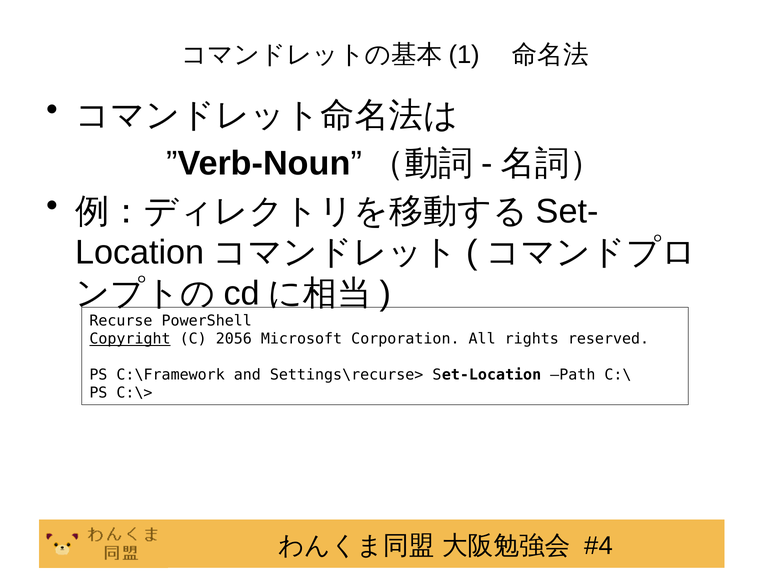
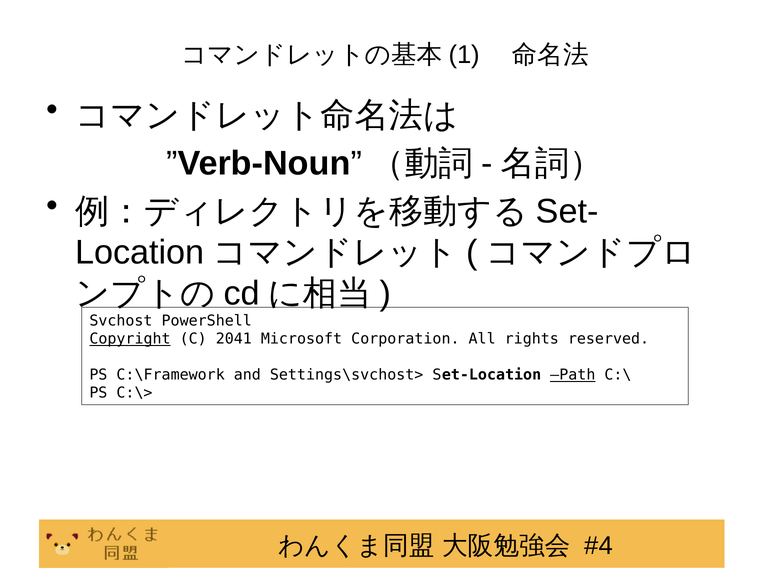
Recurse: Recurse -> Svchost (121, 321)
2056: 2056 -> 2041 (234, 339)
Settings\recurse>: Settings\recurse> -> Settings\svchost> (347, 375)
Path underline: none -> present (573, 375)
